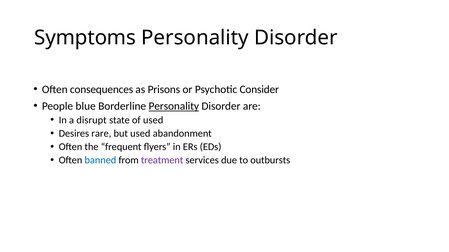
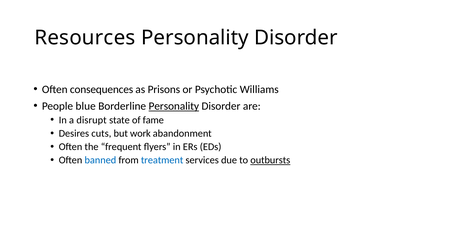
Symptoms: Symptoms -> Resources (85, 38)
Consider: Consider -> Williams (259, 90)
of used: used -> fame (153, 120)
rare: rare -> cuts (101, 134)
but used: used -> work (140, 134)
treatment colour: purple -> blue (162, 161)
outbursts underline: none -> present (270, 161)
